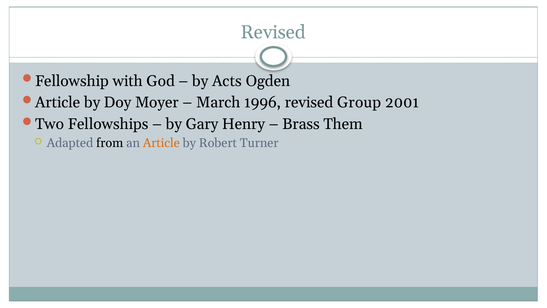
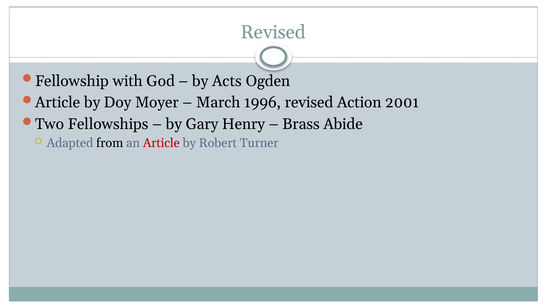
Group: Group -> Action (359, 102)
Them: Them -> Abide (343, 124)
Article colour: orange -> red (161, 143)
